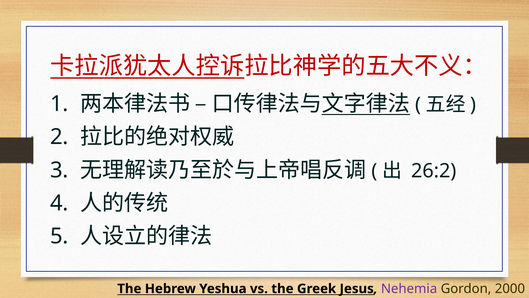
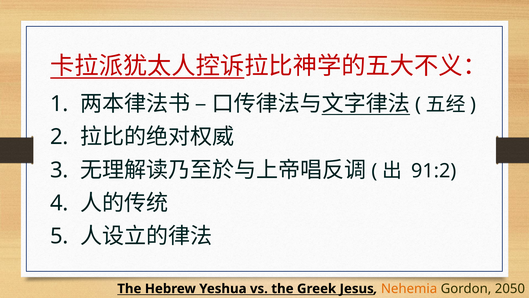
26:2: 26:2 -> 91:2 (434, 171)
Nehemia colour: purple -> orange (409, 288)
2000: 2000 -> 2050 (510, 288)
